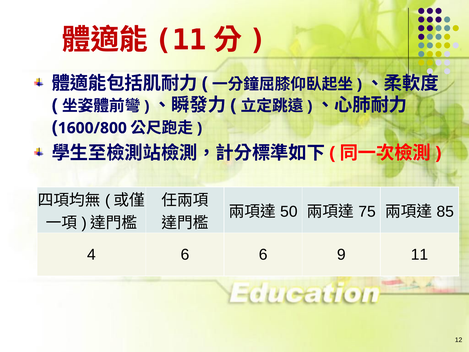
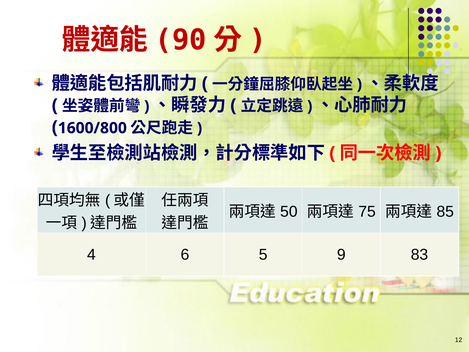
11: 11 -> 90 (181, 40)
6 6: 6 -> 5 (263, 255)
9 11: 11 -> 83 (419, 255)
